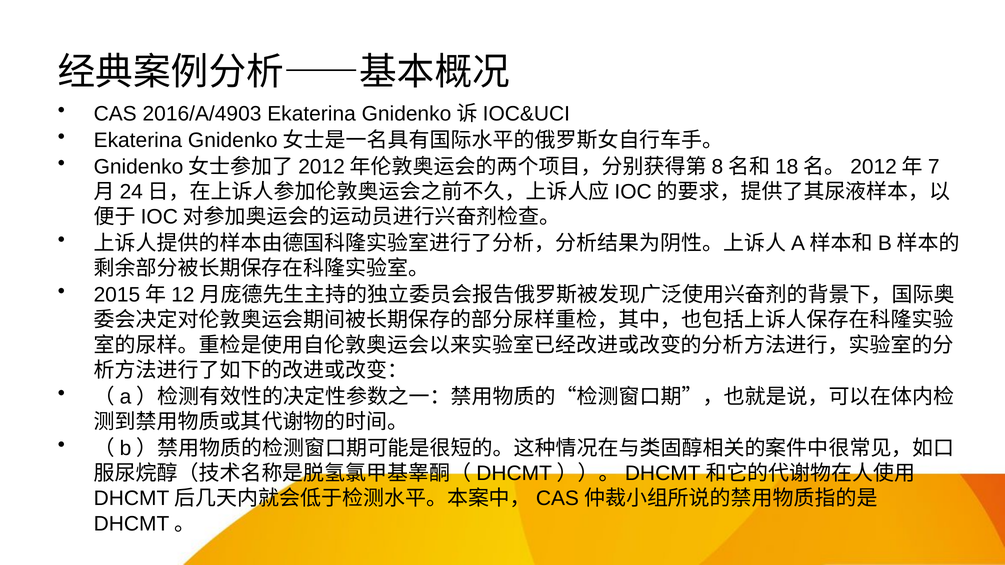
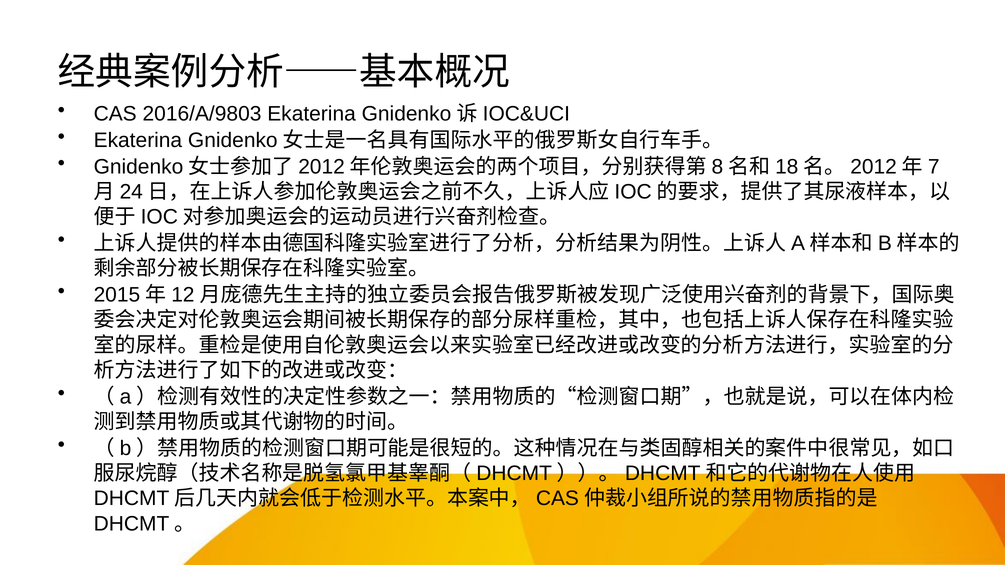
2016/A/4903: 2016/A/4903 -> 2016/A/9803 (202, 114)
